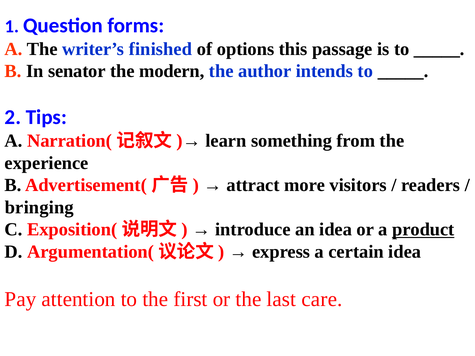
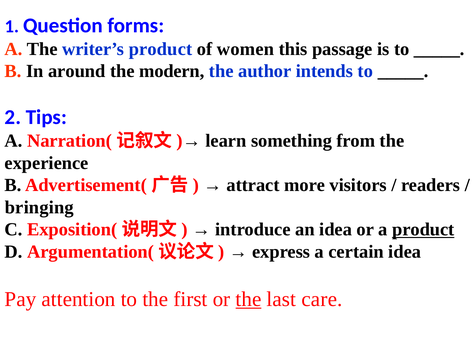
writer’s finished: finished -> product (160, 49)
options: options -> women (245, 49)
senator: senator -> around (77, 71)
the underline: none -> present (248, 299)
